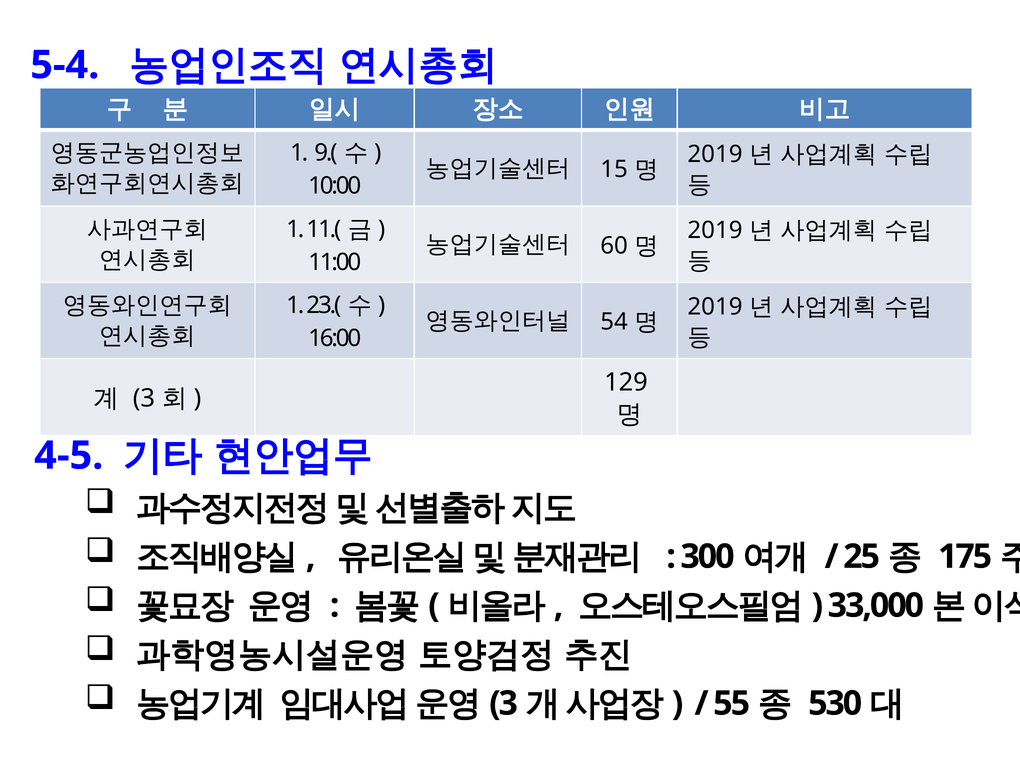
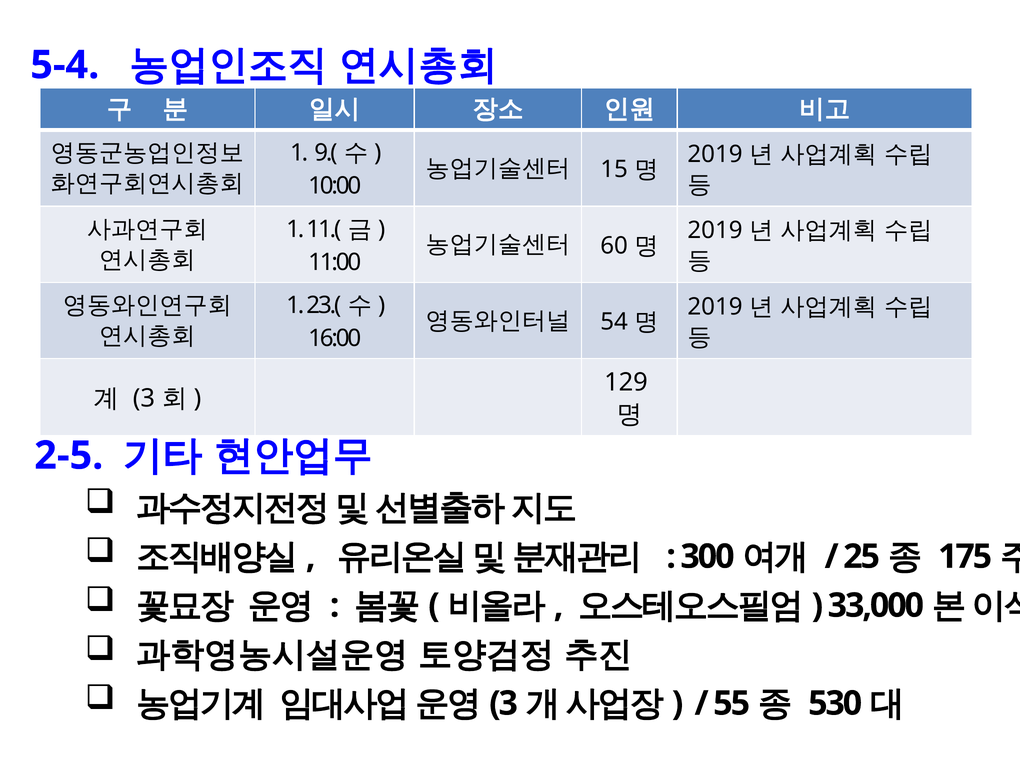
4-5: 4-5 -> 2-5 (69, 456)
